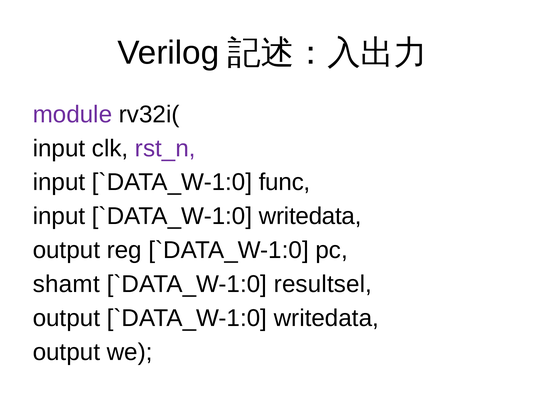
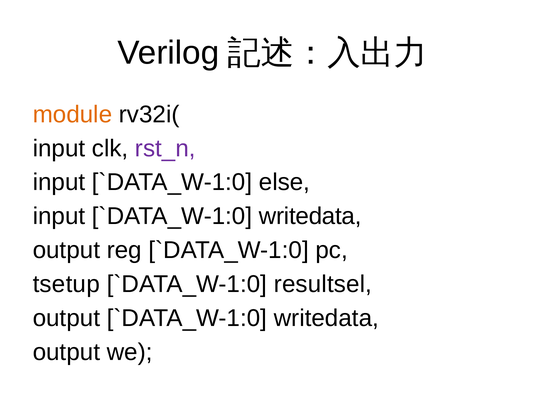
module colour: purple -> orange (72, 114)
func: func -> else (284, 182)
shamt: shamt -> tsetup (66, 284)
